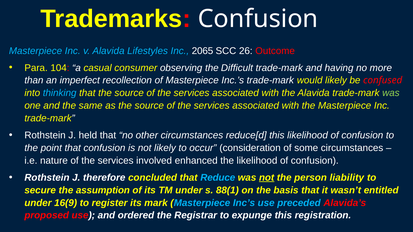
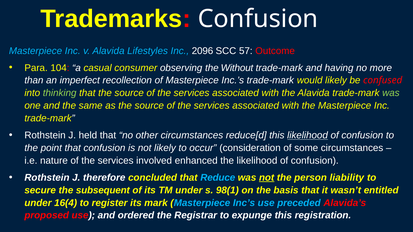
2065: 2065 -> 2096 (203, 51)
26: 26 -> 57 (246, 51)
Difficult: Difficult -> Without (237, 68)
thinking colour: light blue -> light green (60, 93)
likelihood underline: none -> present (308, 136)
assumption: assumption -> subsequent (103, 190)
88(1: 88(1 -> 98(1 (227, 190)
16(9: 16(9 -> 16(4 (66, 203)
